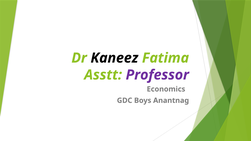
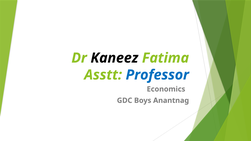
Professor colour: purple -> blue (157, 75)
